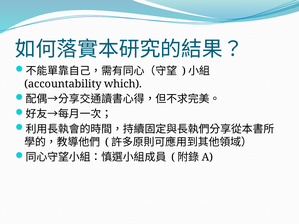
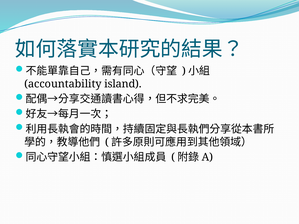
which: which -> island (123, 84)
